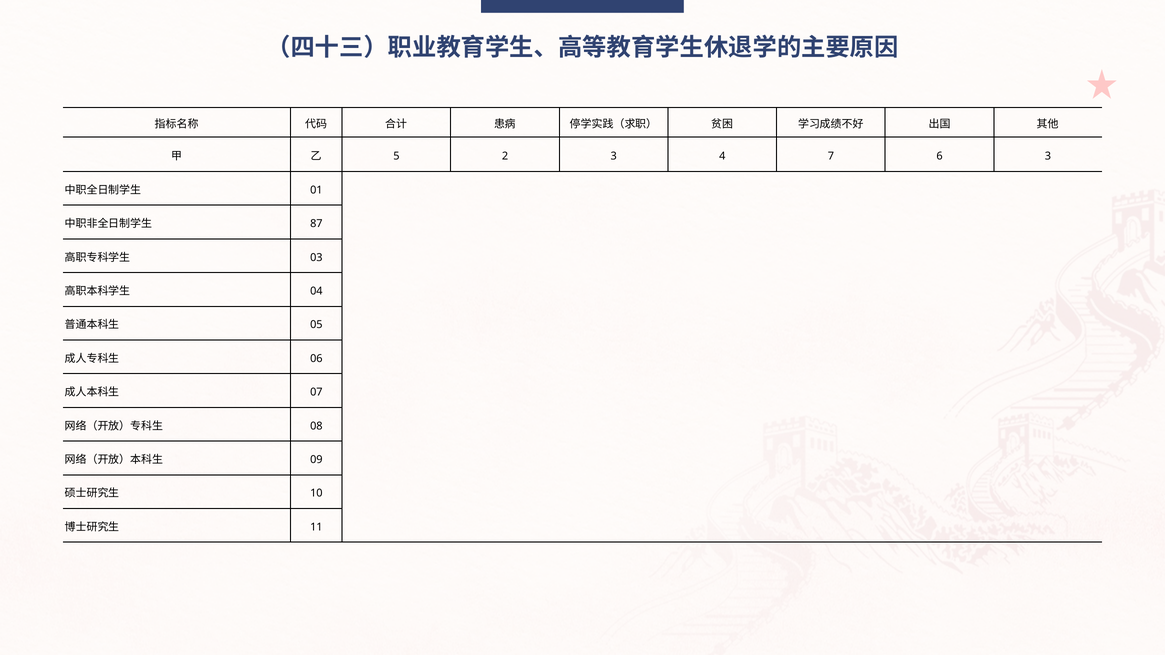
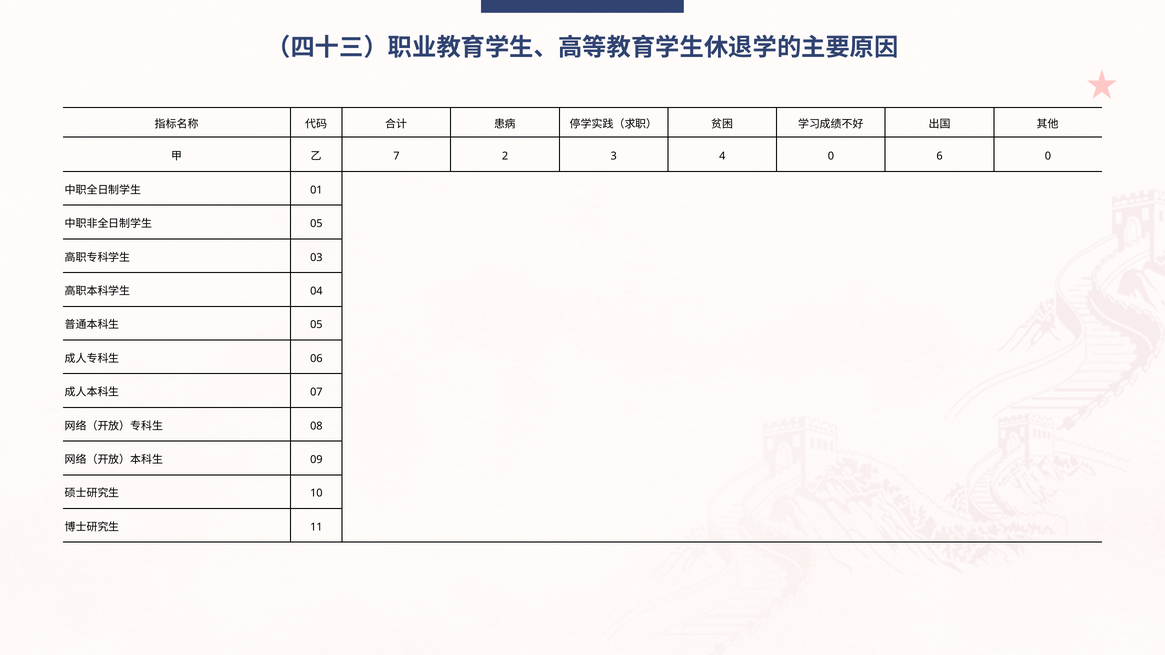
5: 5 -> 7 (396, 156)
4 7: 7 -> 0 (831, 156)
6 3: 3 -> 0 (1048, 156)
87: 87 -> 05 (316, 224)
